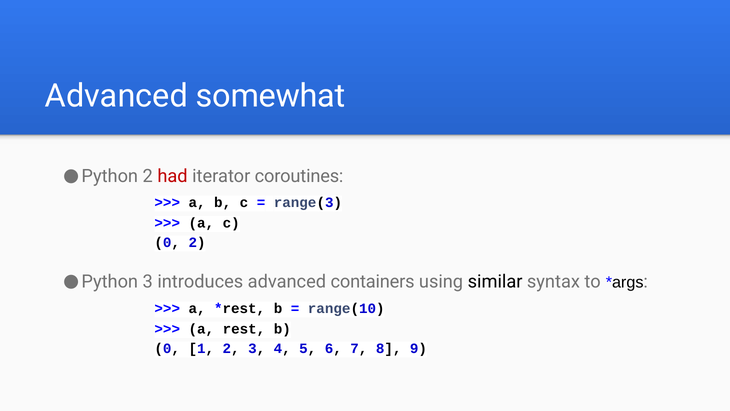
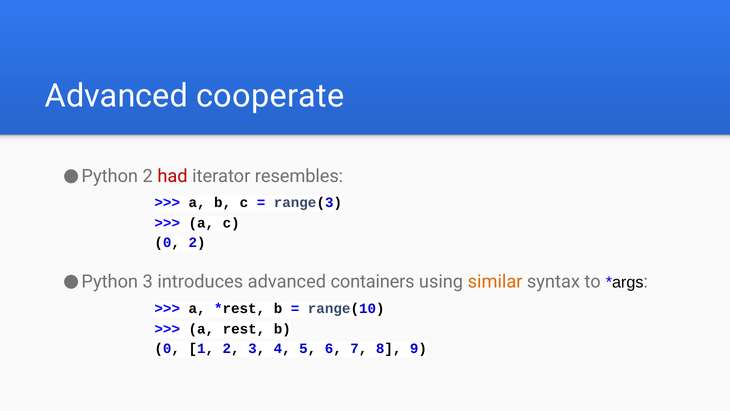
somewhat: somewhat -> cooperate (270, 96)
coroutines: coroutines -> resembles (299, 176)
similar colour: black -> orange (495, 282)
